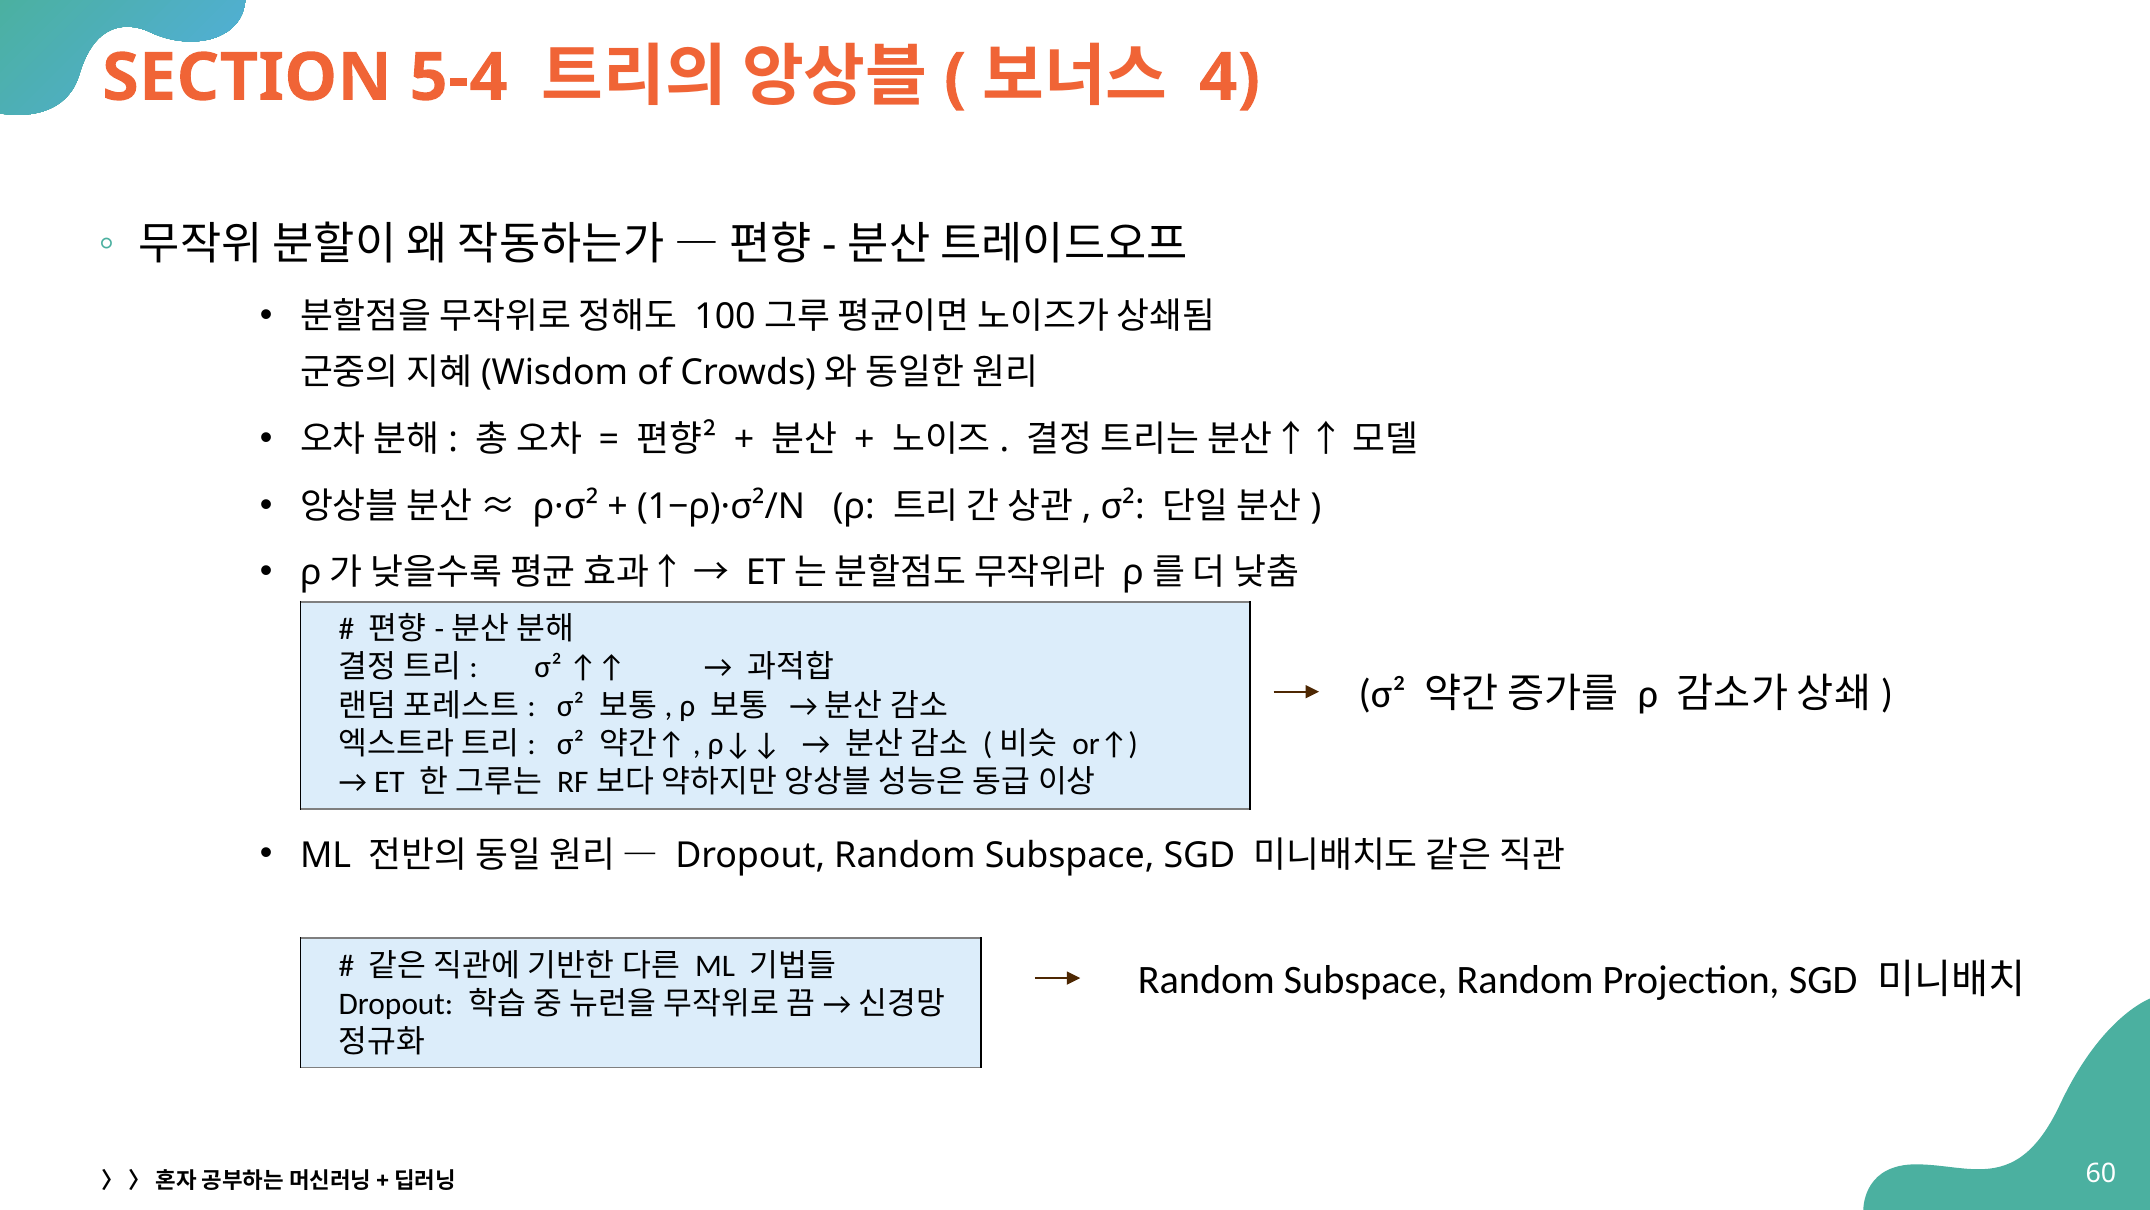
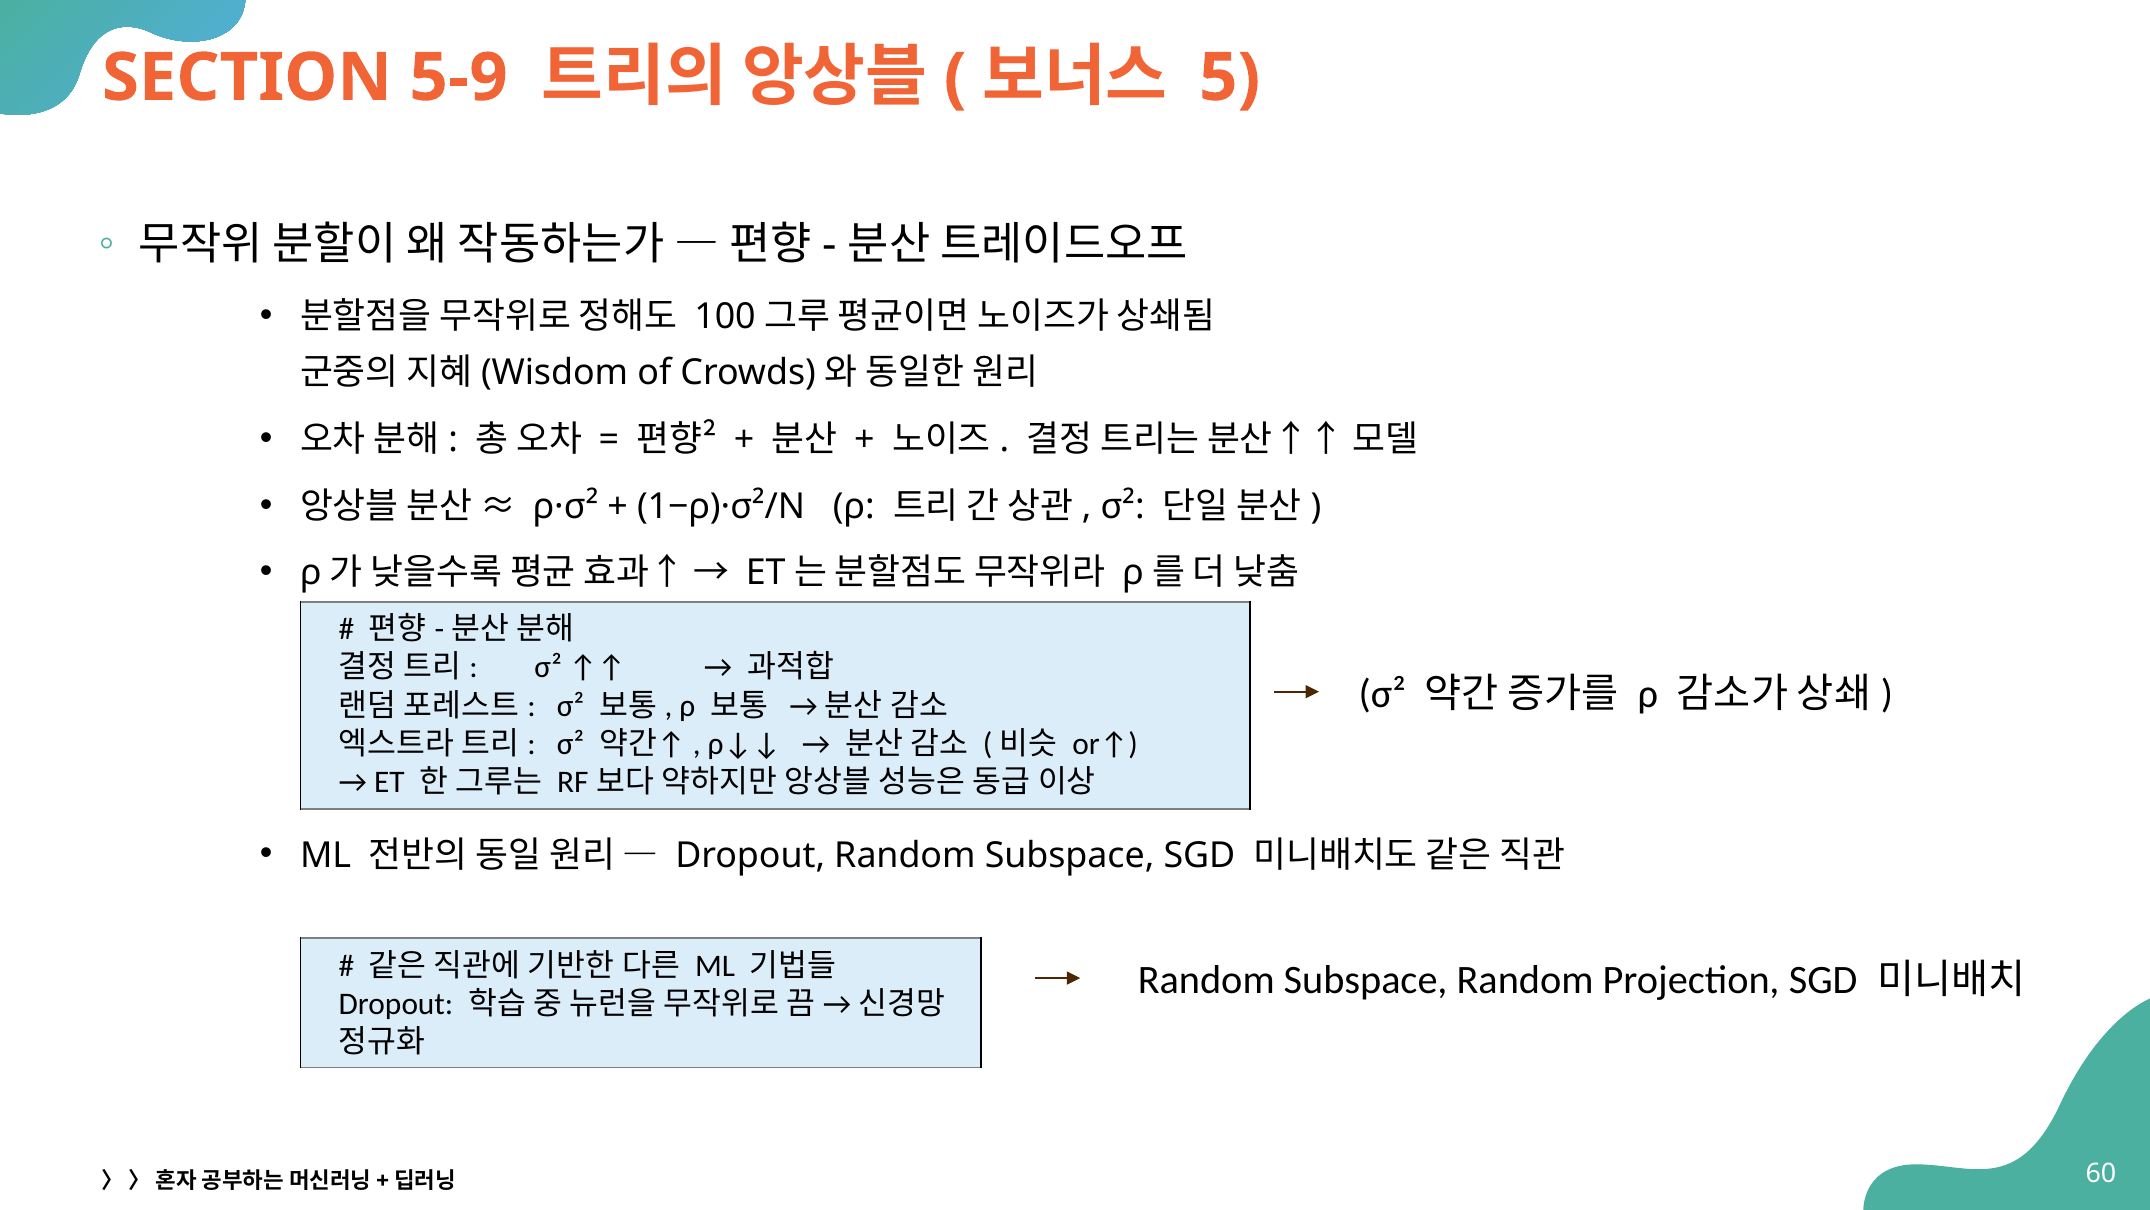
5-4: 5-4 -> 5-9 (459, 78)
4: 4 -> 5 (1230, 78)
